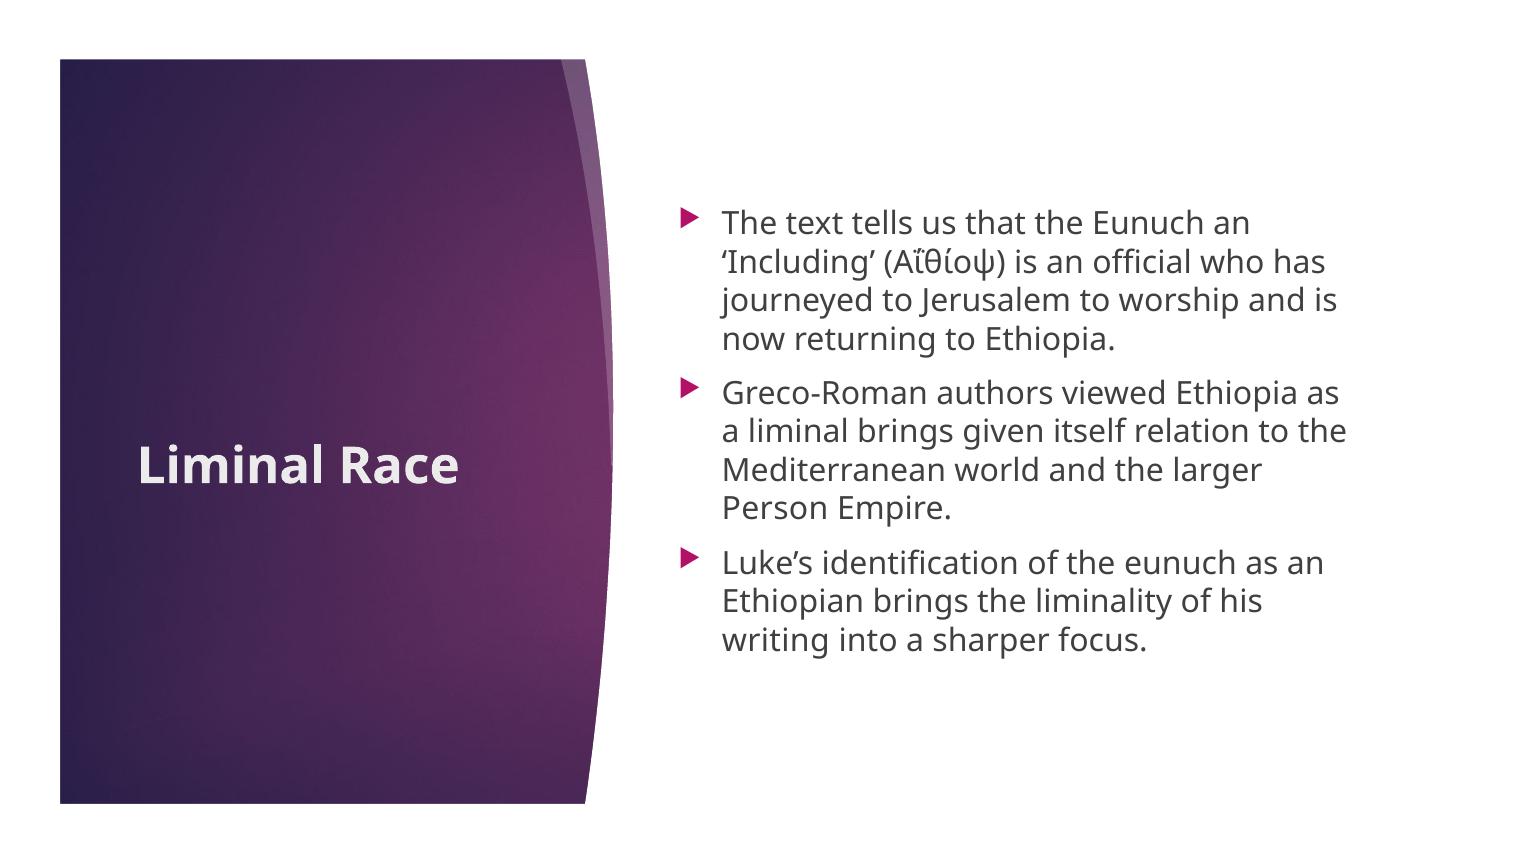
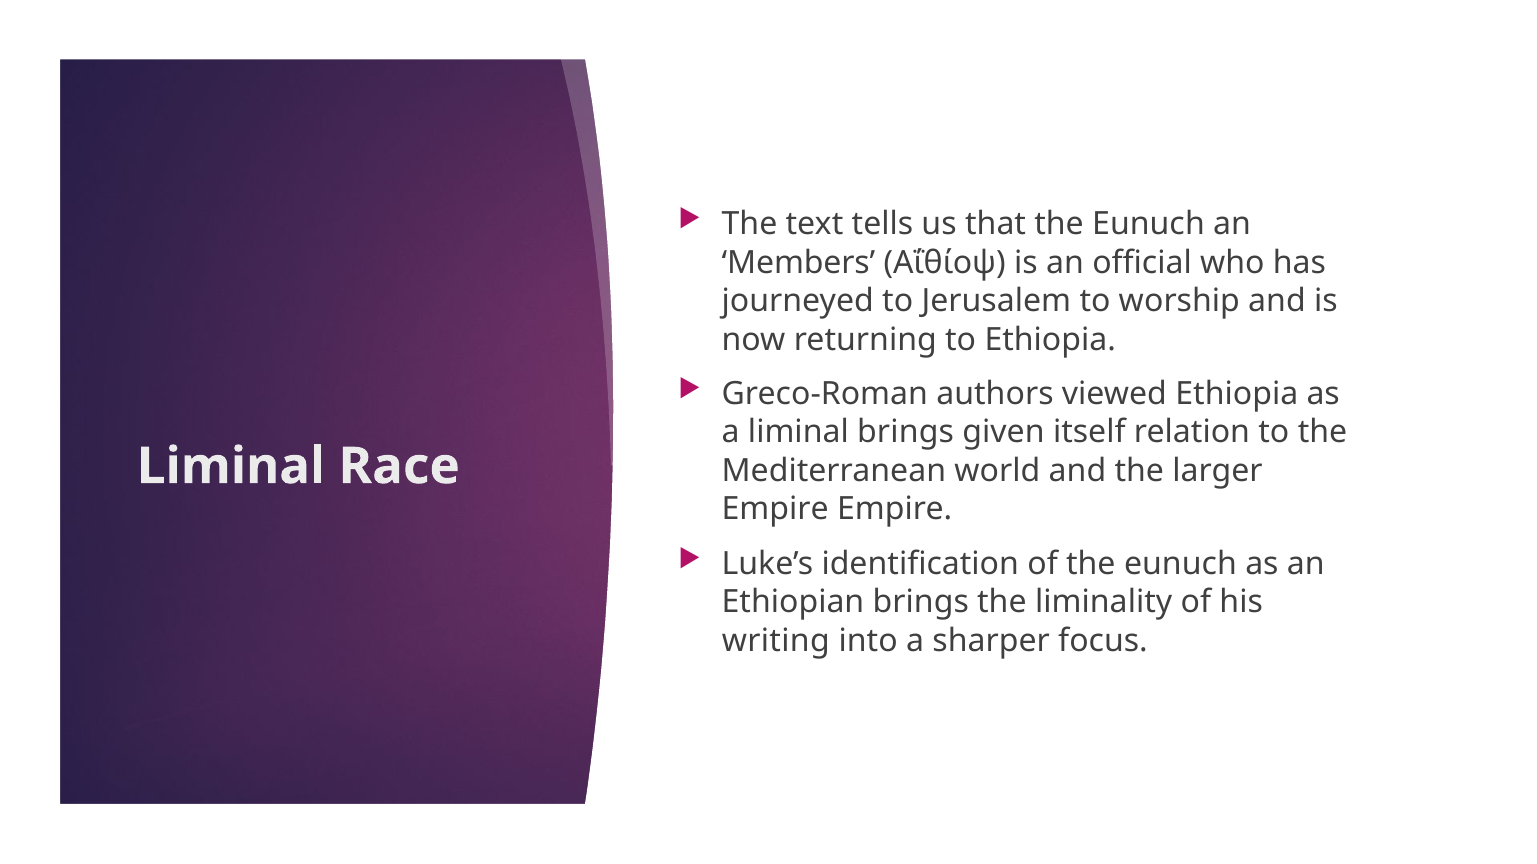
Including: Including -> Members (799, 263)
Person: Person -> Empire (775, 510)
